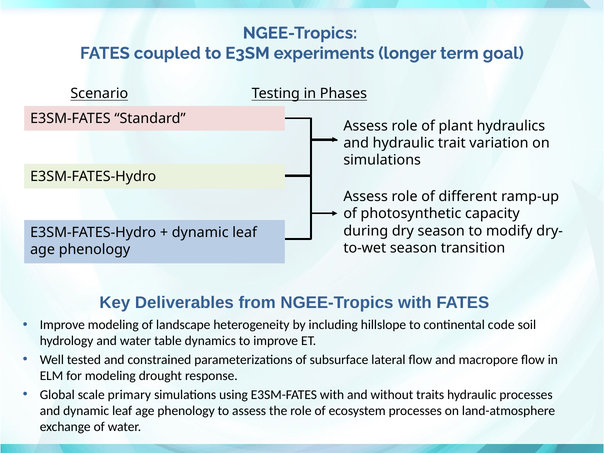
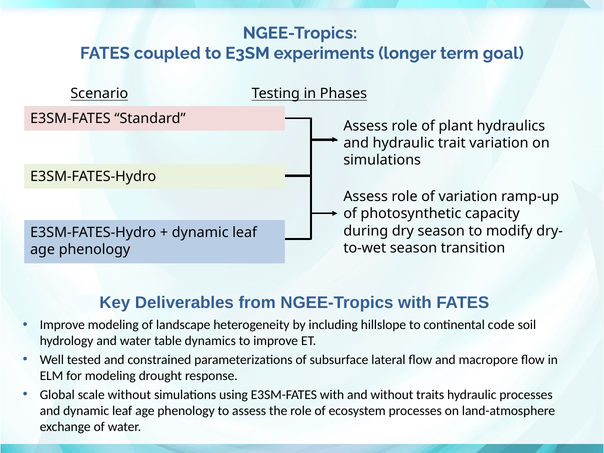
of different: different -> variation (468, 197)
scale primary: primary -> without (129, 395)
